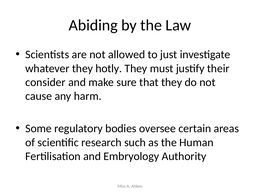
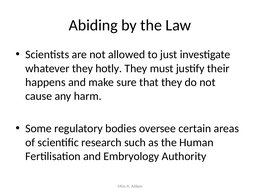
consider: consider -> happens (45, 82)
